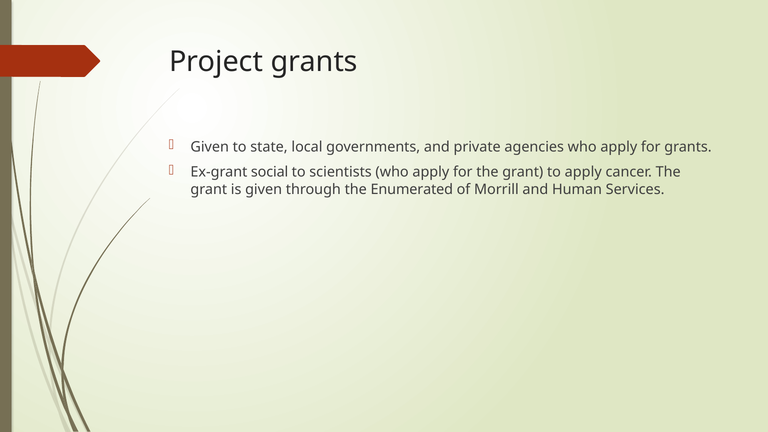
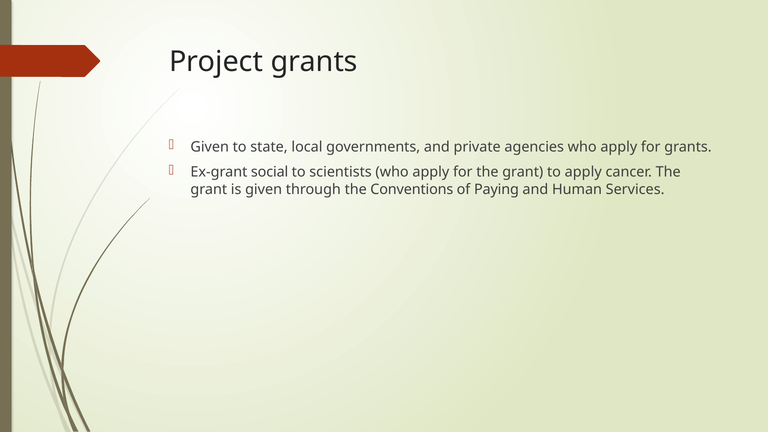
Enumerated: Enumerated -> Conventions (412, 189)
Morrill: Morrill -> Paying (496, 189)
